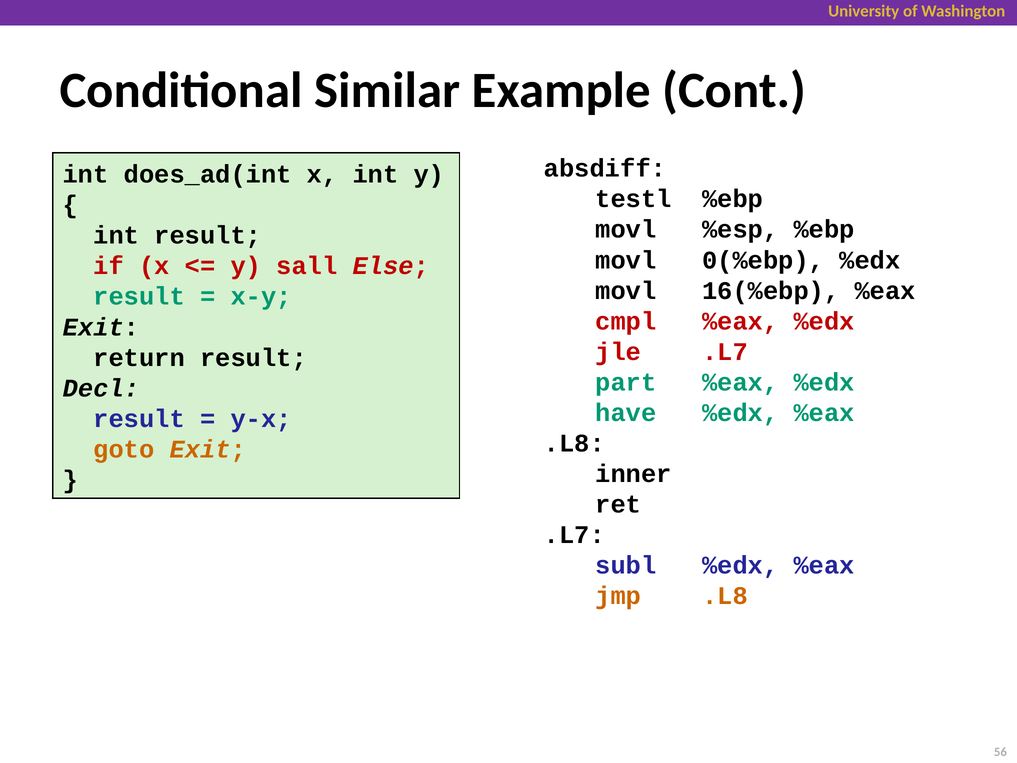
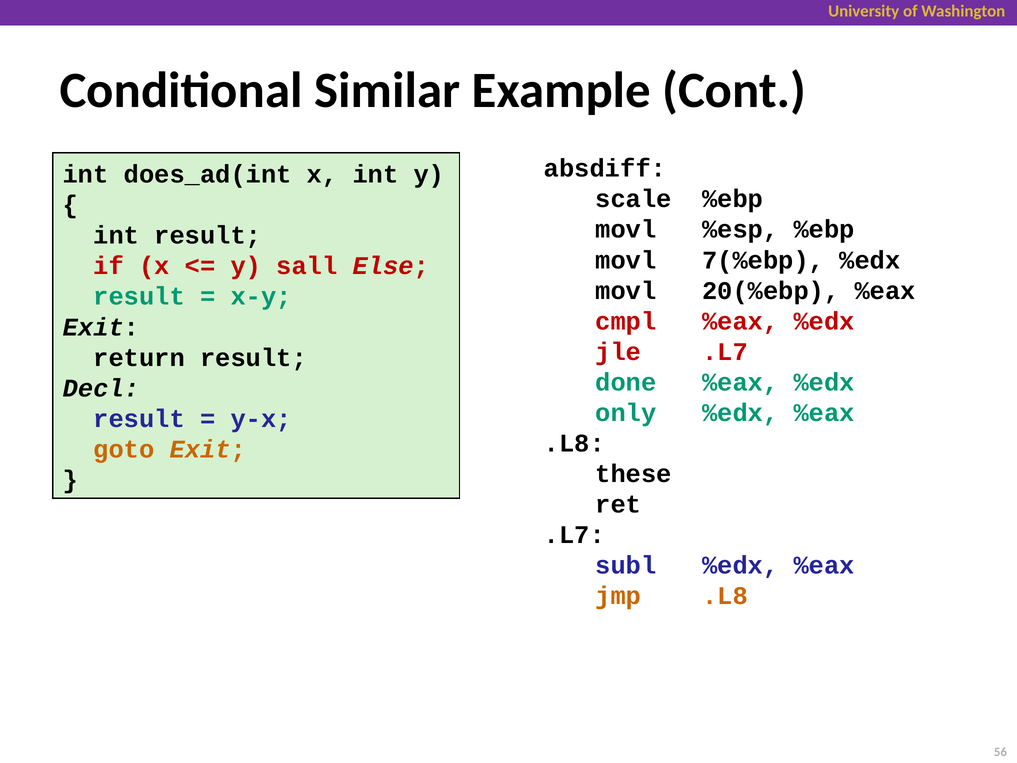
testl: testl -> scale (633, 199)
0(%ebp: 0(%ebp -> 7(%ebp (763, 260)
16(%ebp: 16(%ebp -> 20(%ebp (771, 291)
part: part -> done (626, 382)
have: have -> only (626, 413)
inner: inner -> these (633, 474)
